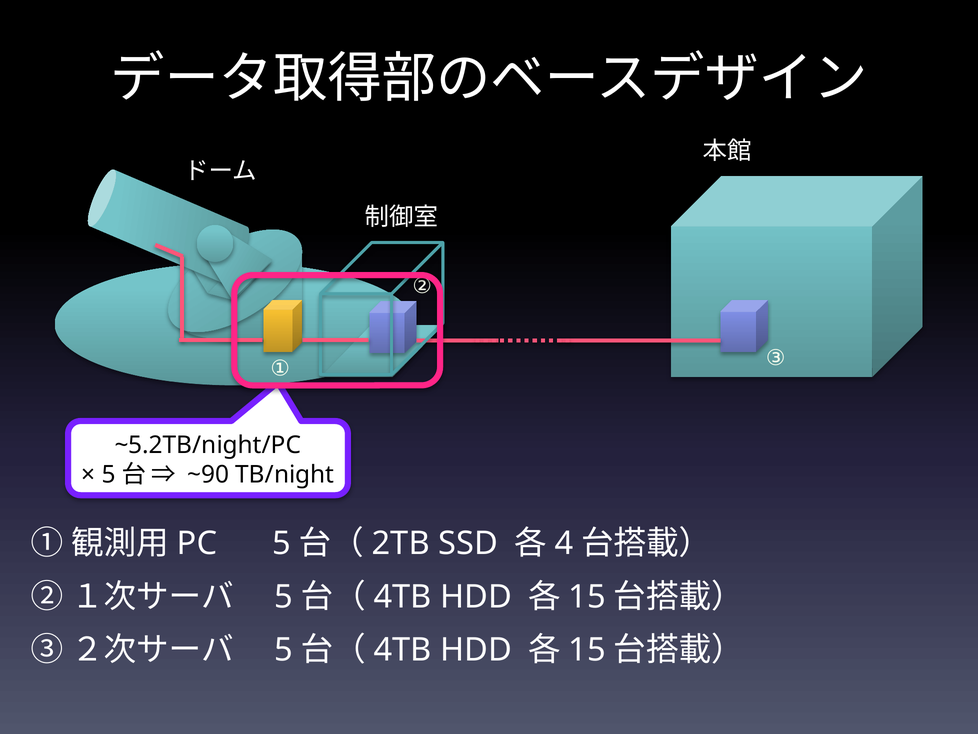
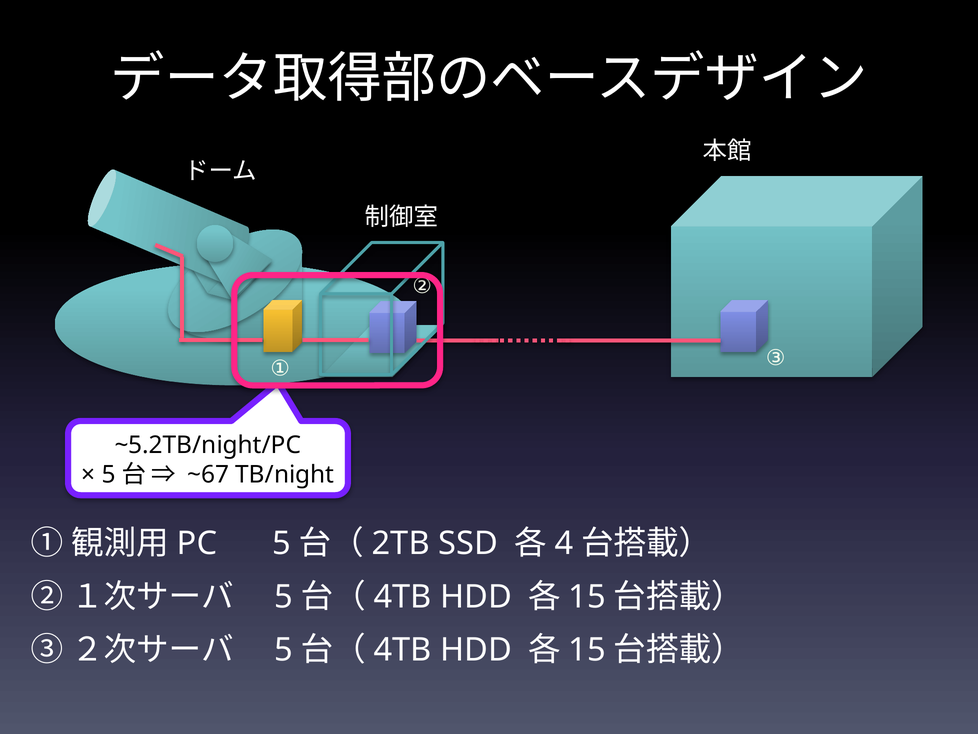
~90: ~90 -> ~67 (208, 474)
